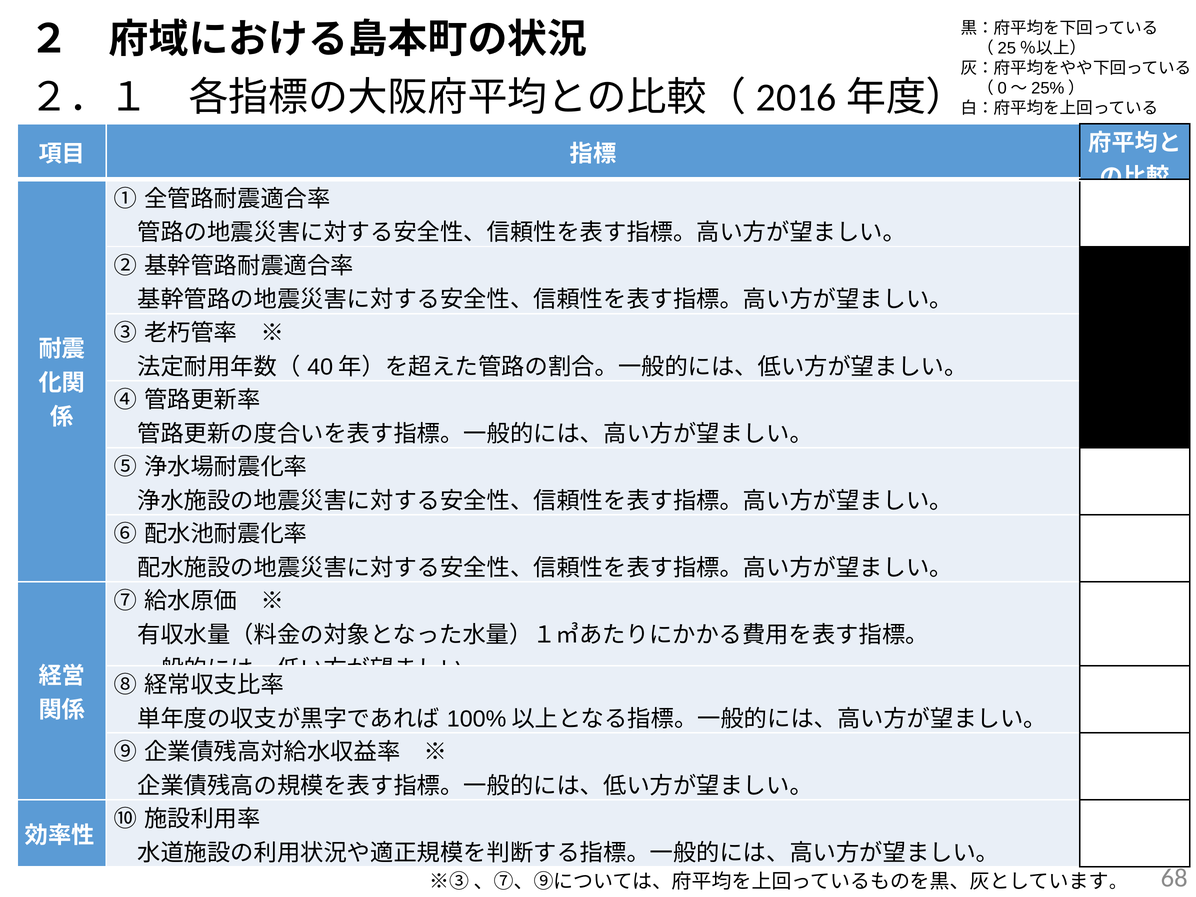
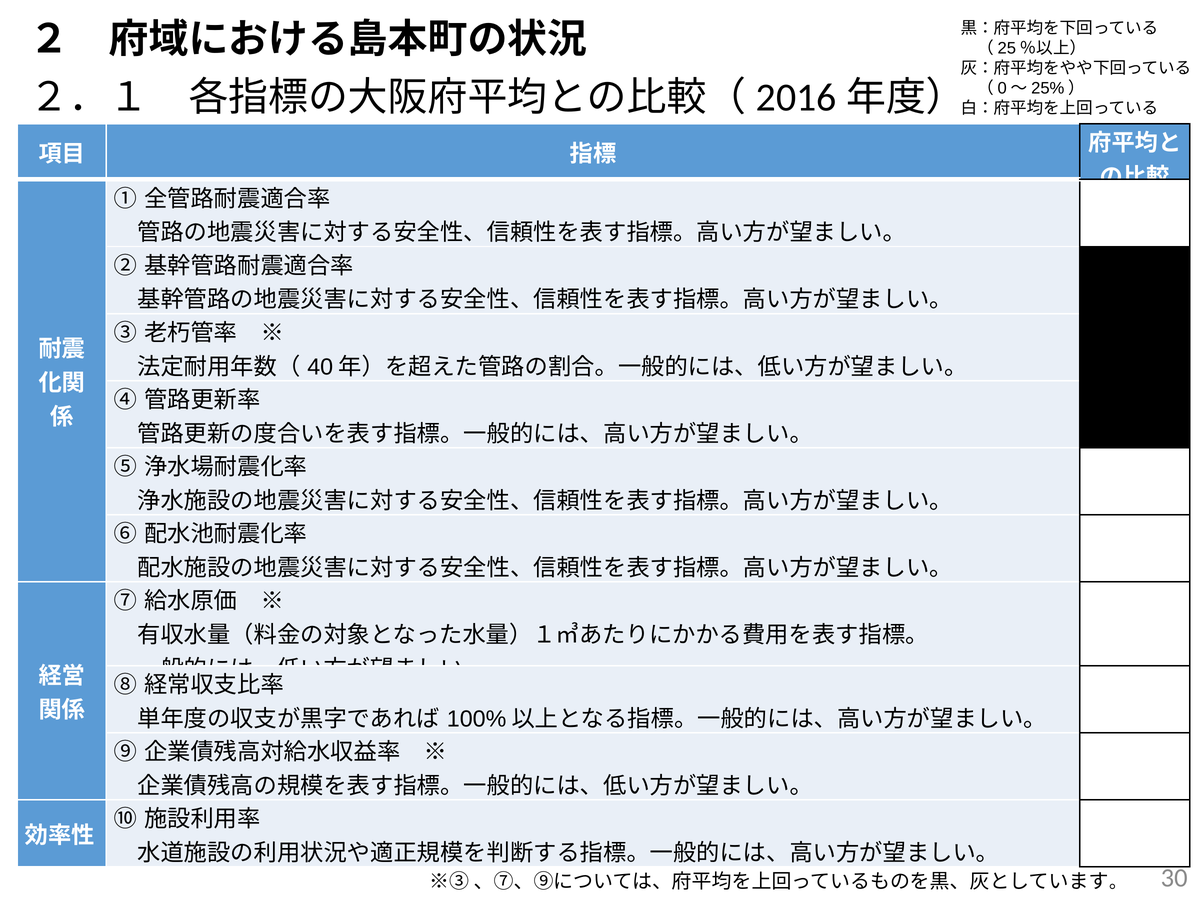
68: 68 -> 30 (1174, 878)
